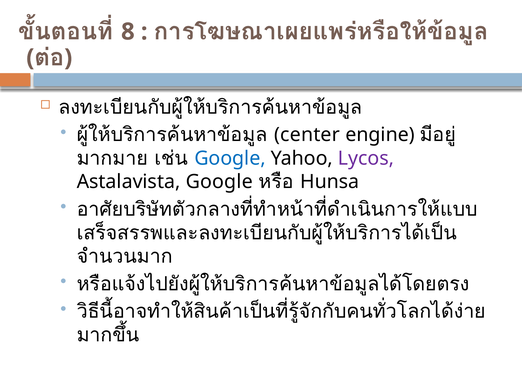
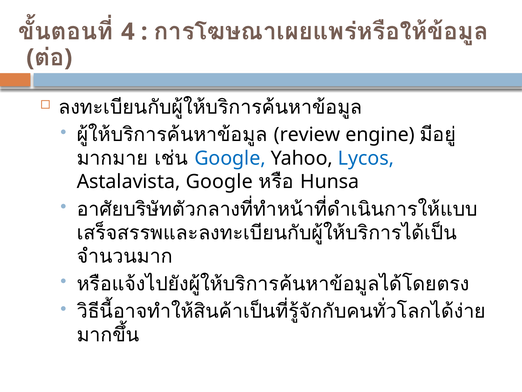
8: 8 -> 4 (128, 32)
center: center -> review (307, 135)
Lycos colour: purple -> blue (366, 158)
